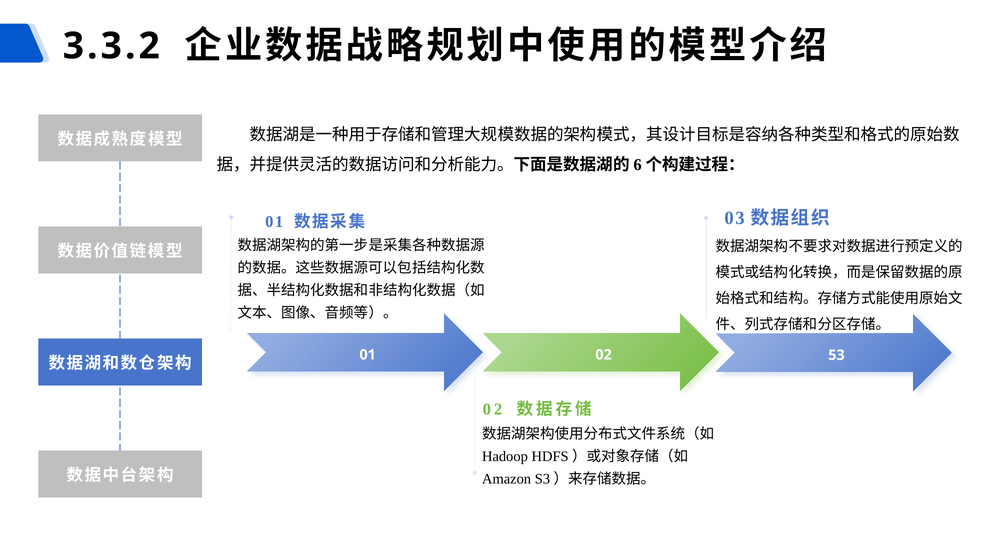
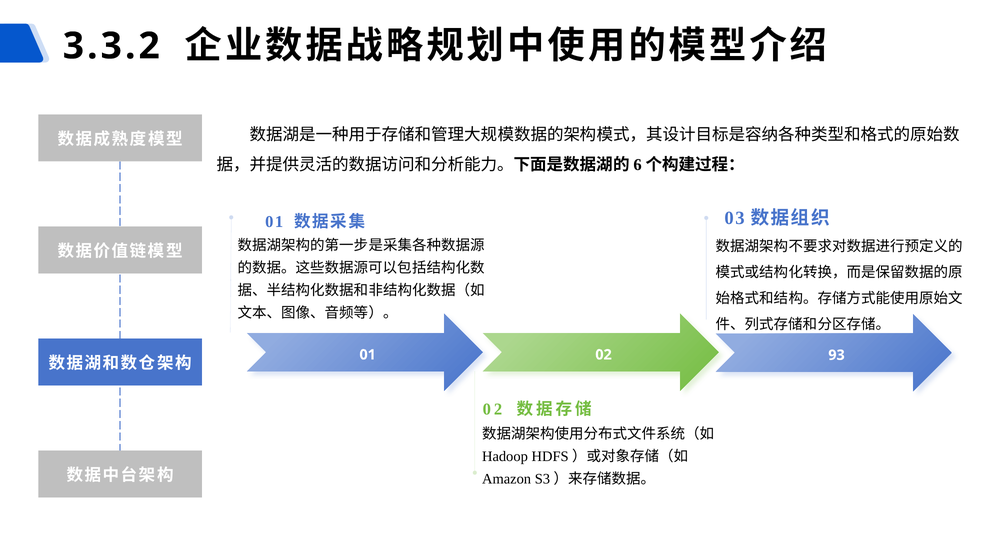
53: 53 -> 93 (837, 355)
